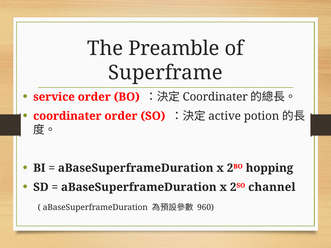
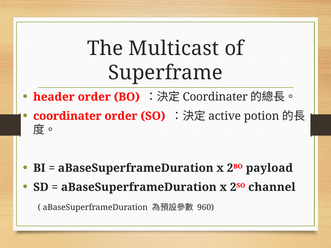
Preamble: Preamble -> Multicast (174, 48)
service: service -> header (54, 97)
hopping: hopping -> payload (269, 168)
